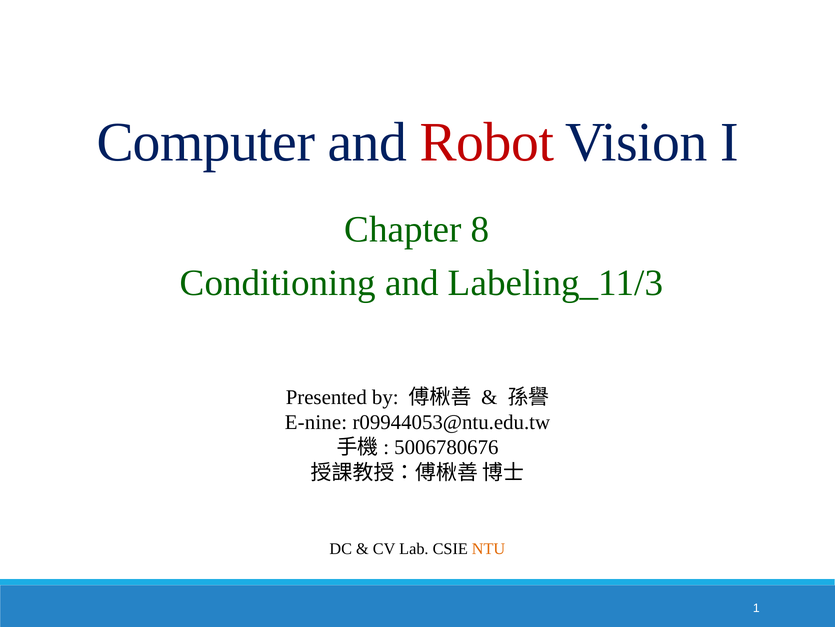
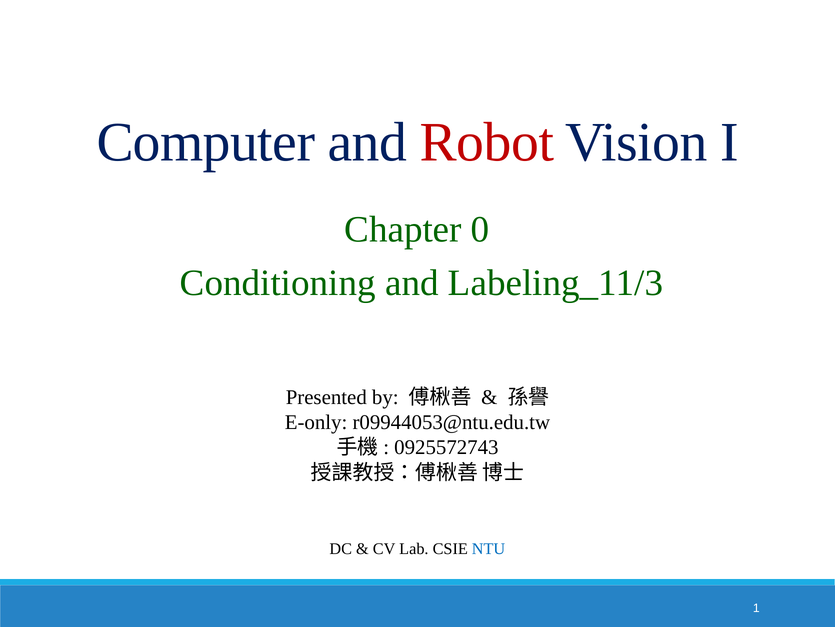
8: 8 -> 0 (480, 229)
E-nine: E-nine -> E-only (316, 422)
5006780676: 5006780676 -> 0925572743 (446, 447)
NTU colour: orange -> blue (489, 548)
